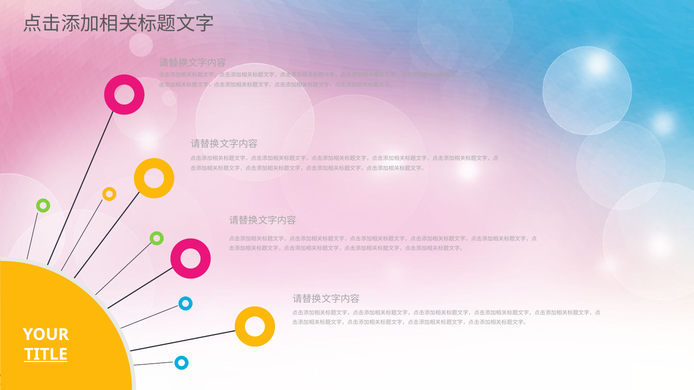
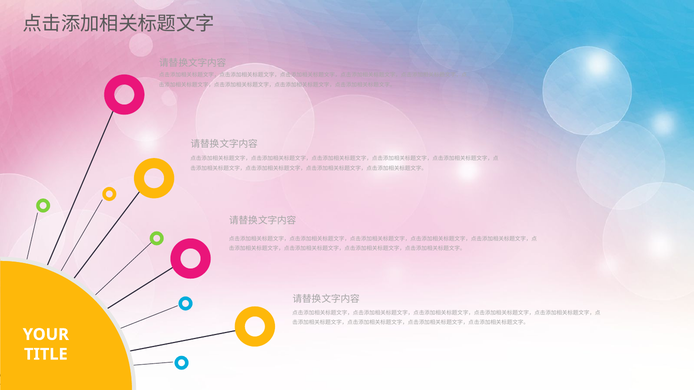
TITLE underline: present -> none (46, 355)
